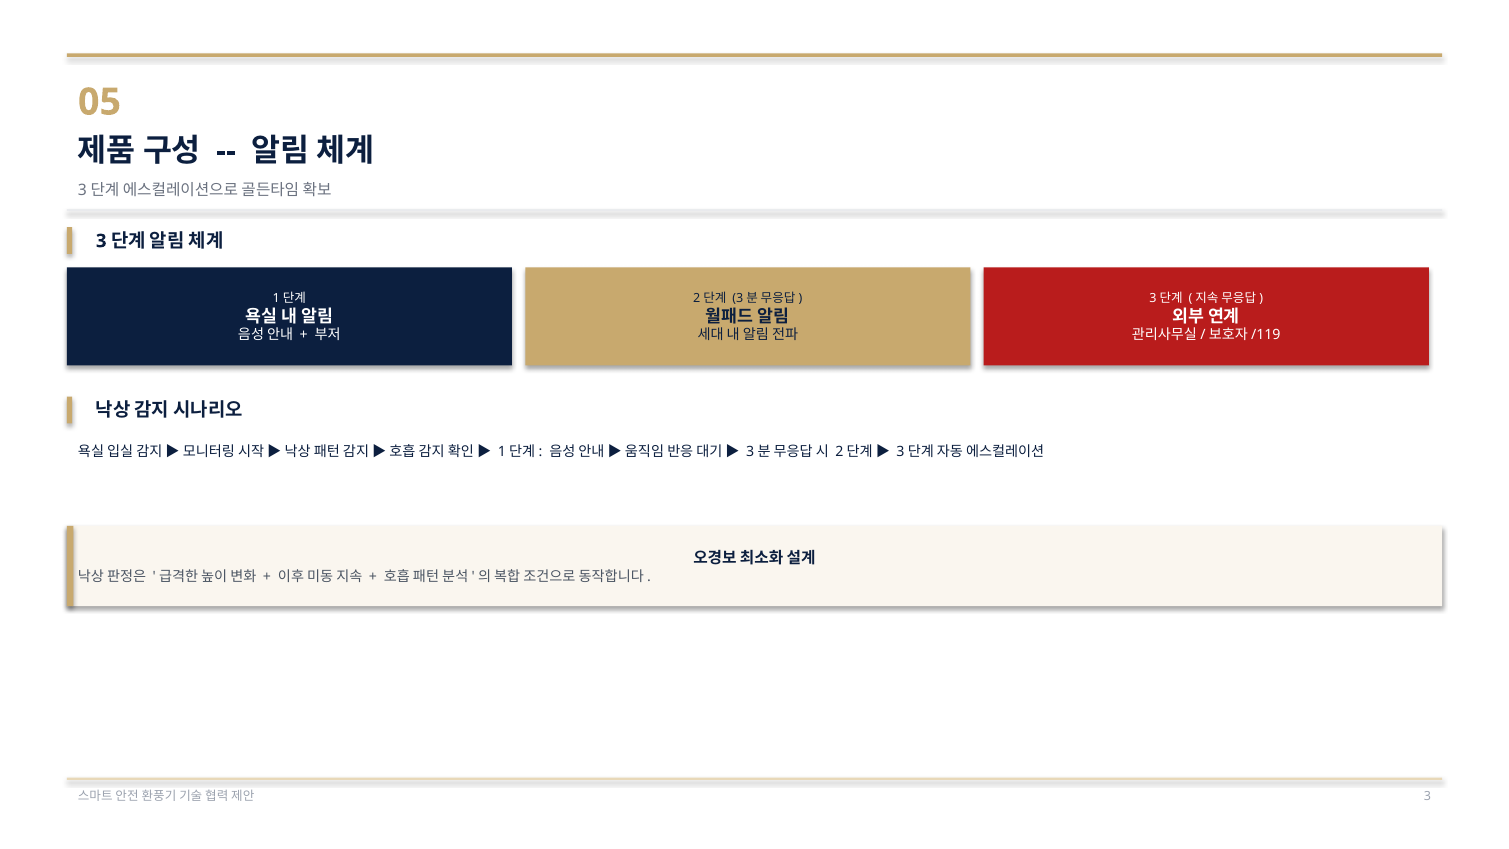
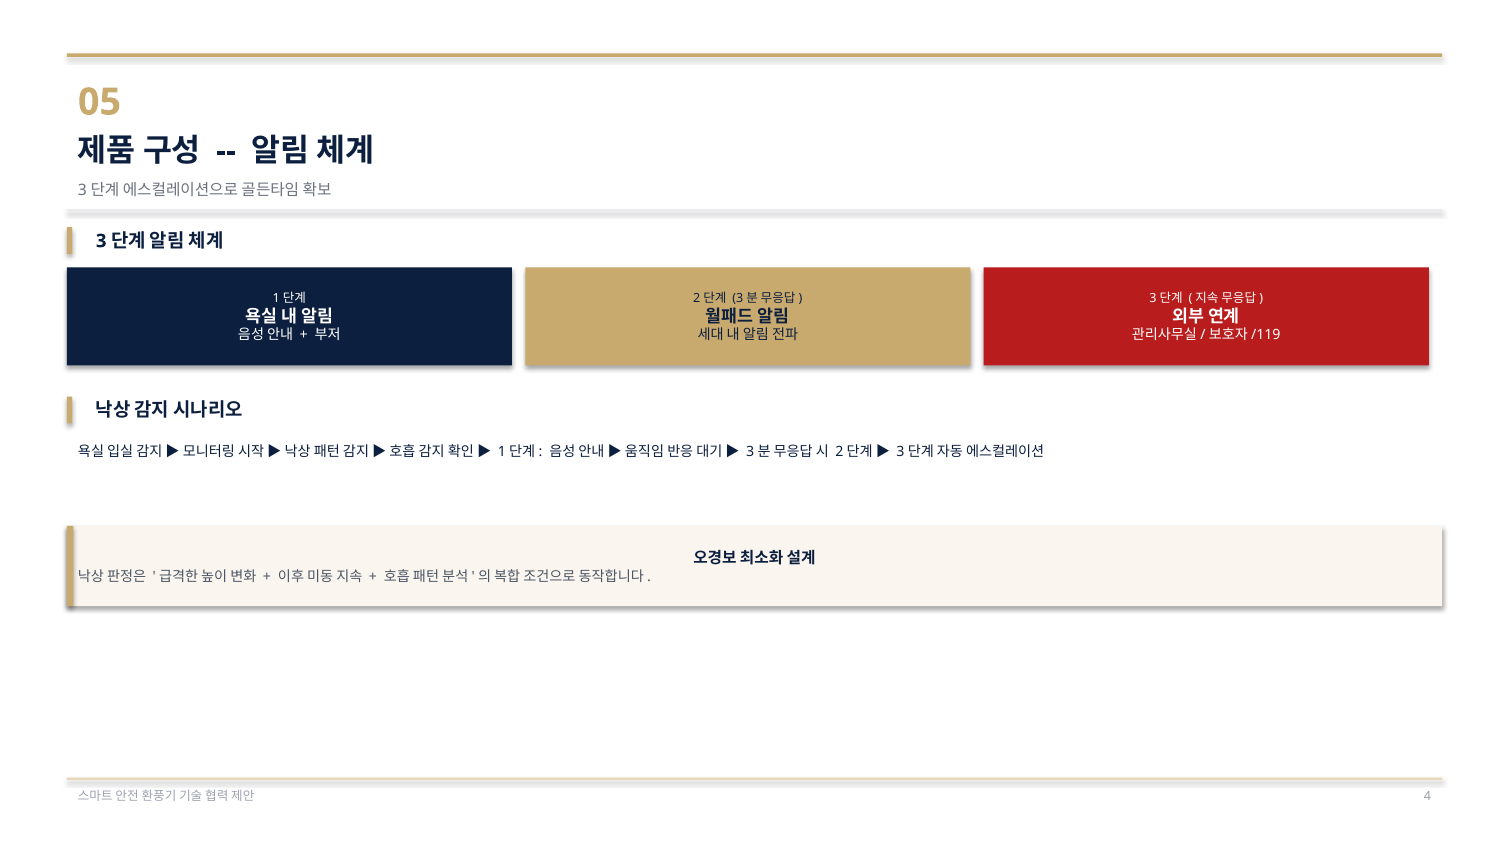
3: 3 -> 4 (1427, 796)
